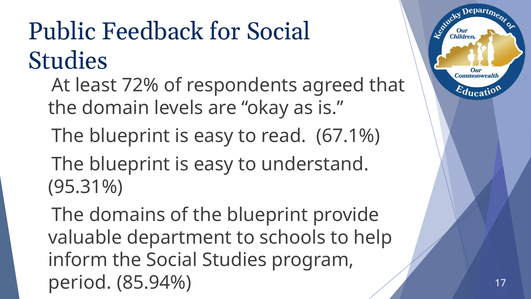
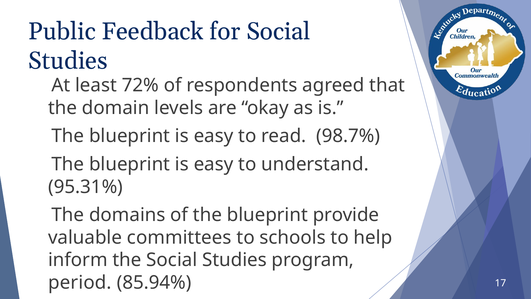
67.1%: 67.1% -> 98.7% (348, 136)
department: department -> committees (179, 237)
